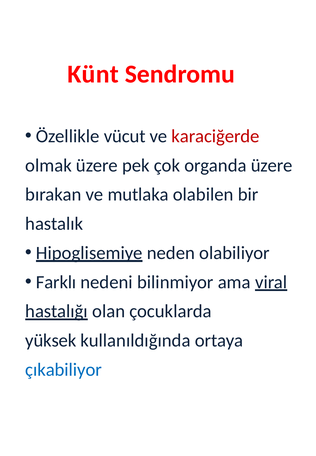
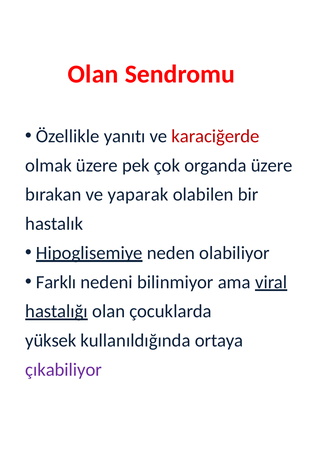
Künt: Künt -> Olan (93, 74)
vücut: vücut -> yanıtı (125, 136)
mutlaka: mutlaka -> yaparak (138, 195)
çıkabiliyor colour: blue -> purple (64, 370)
